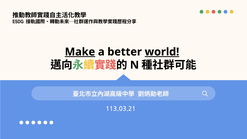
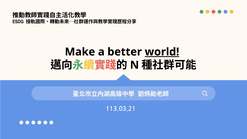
Make underline: present -> none (80, 52)
